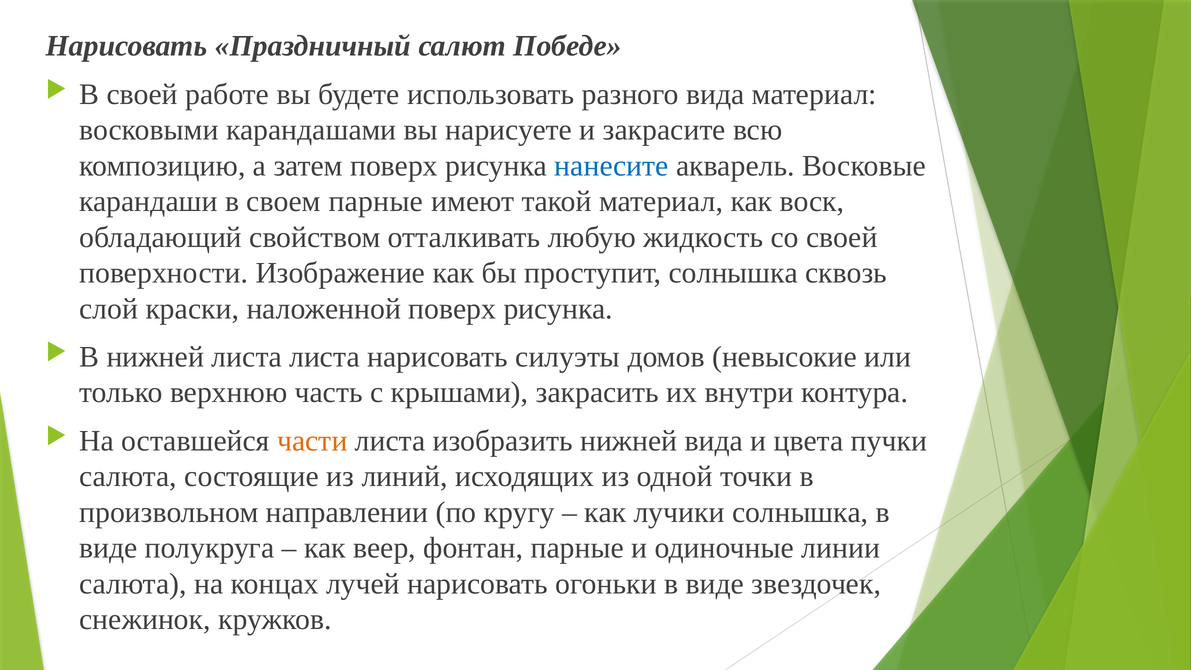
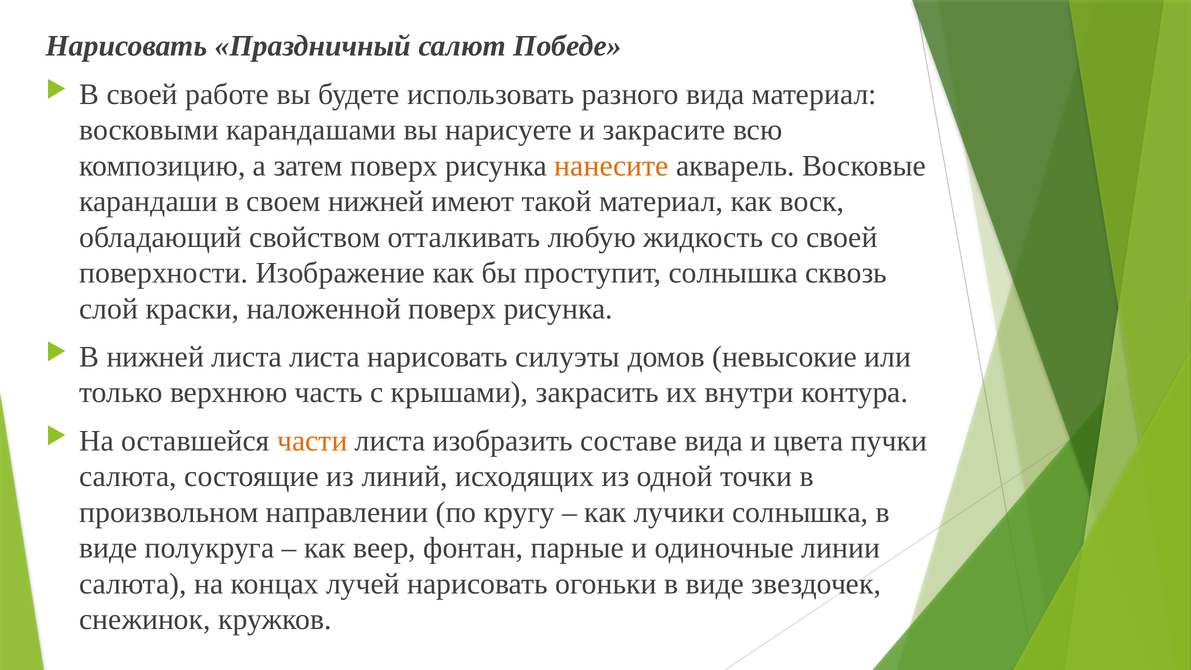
нанесите colour: blue -> orange (612, 166)
своем парные: парные -> нижней (376, 201)
изобразить нижней: нижней -> составе (629, 441)
